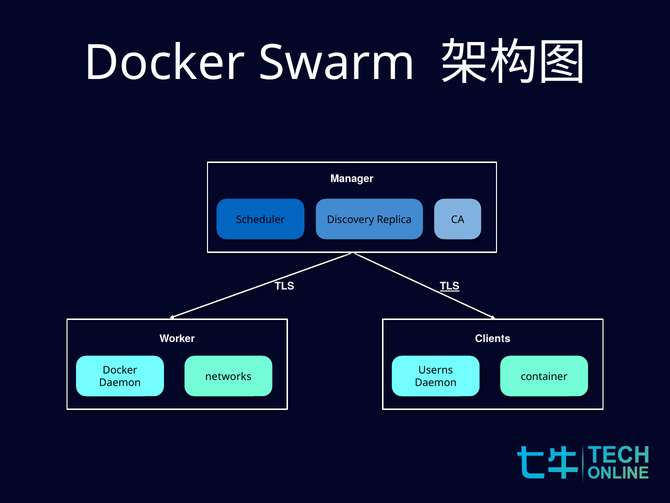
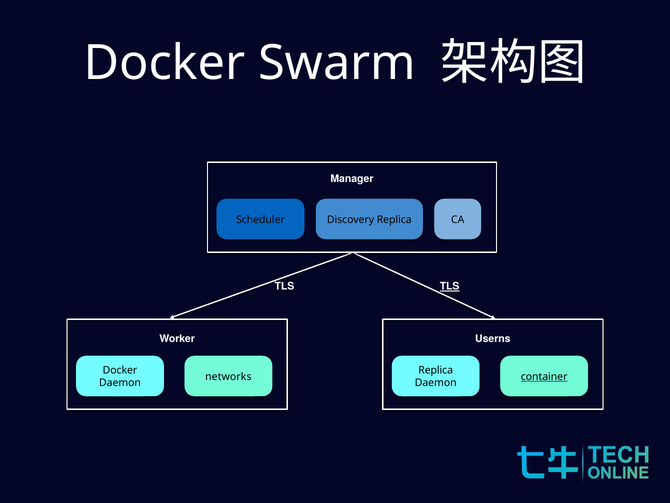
Clients: Clients -> Userns (493, 338)
Userns: Userns -> Replica (436, 370)
container underline: none -> present (544, 376)
